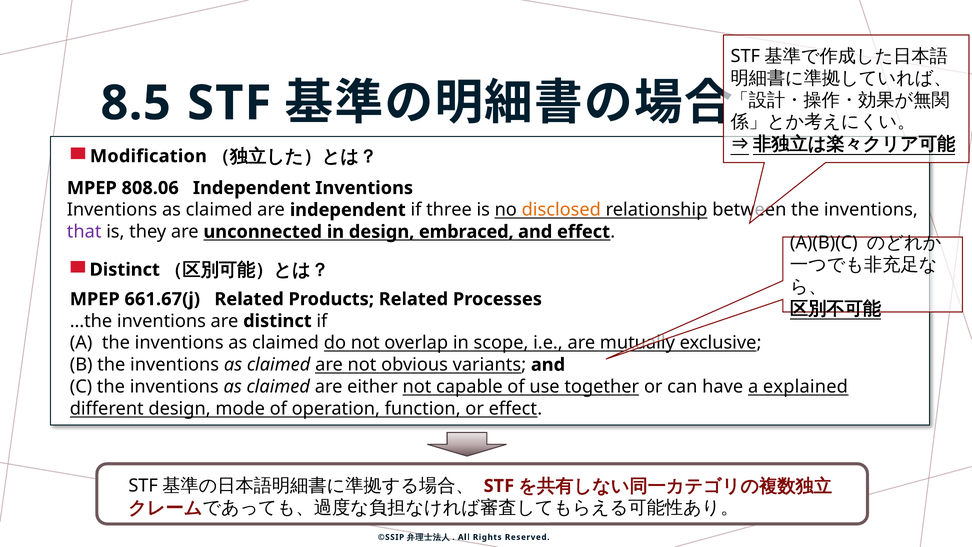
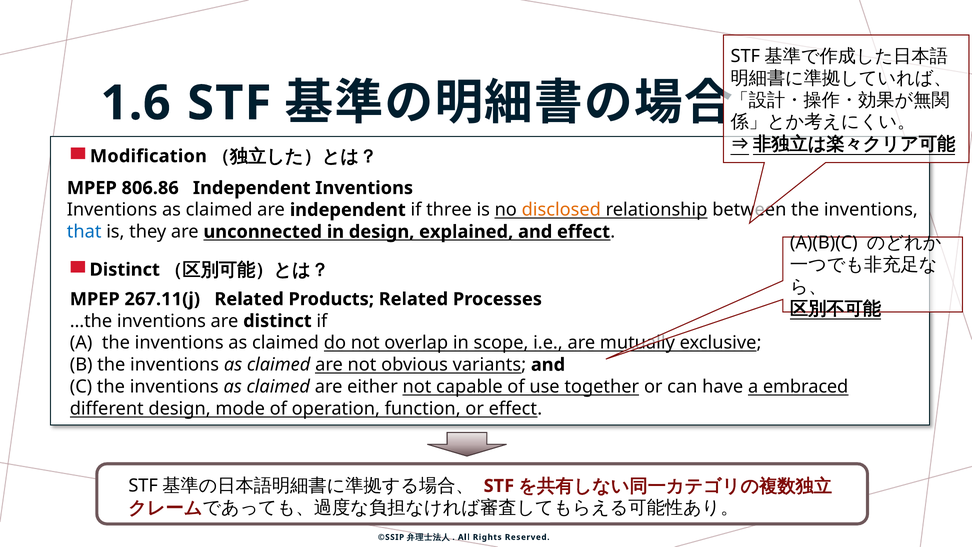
8.5: 8.5 -> 1.6 (136, 103)
808.06: 808.06 -> 806.86 (150, 188)
that colour: purple -> blue (84, 232)
embraced: embraced -> explained (466, 232)
661.67(j: 661.67(j -> 267.11(j (162, 299)
explained: explained -> embraced (806, 386)
